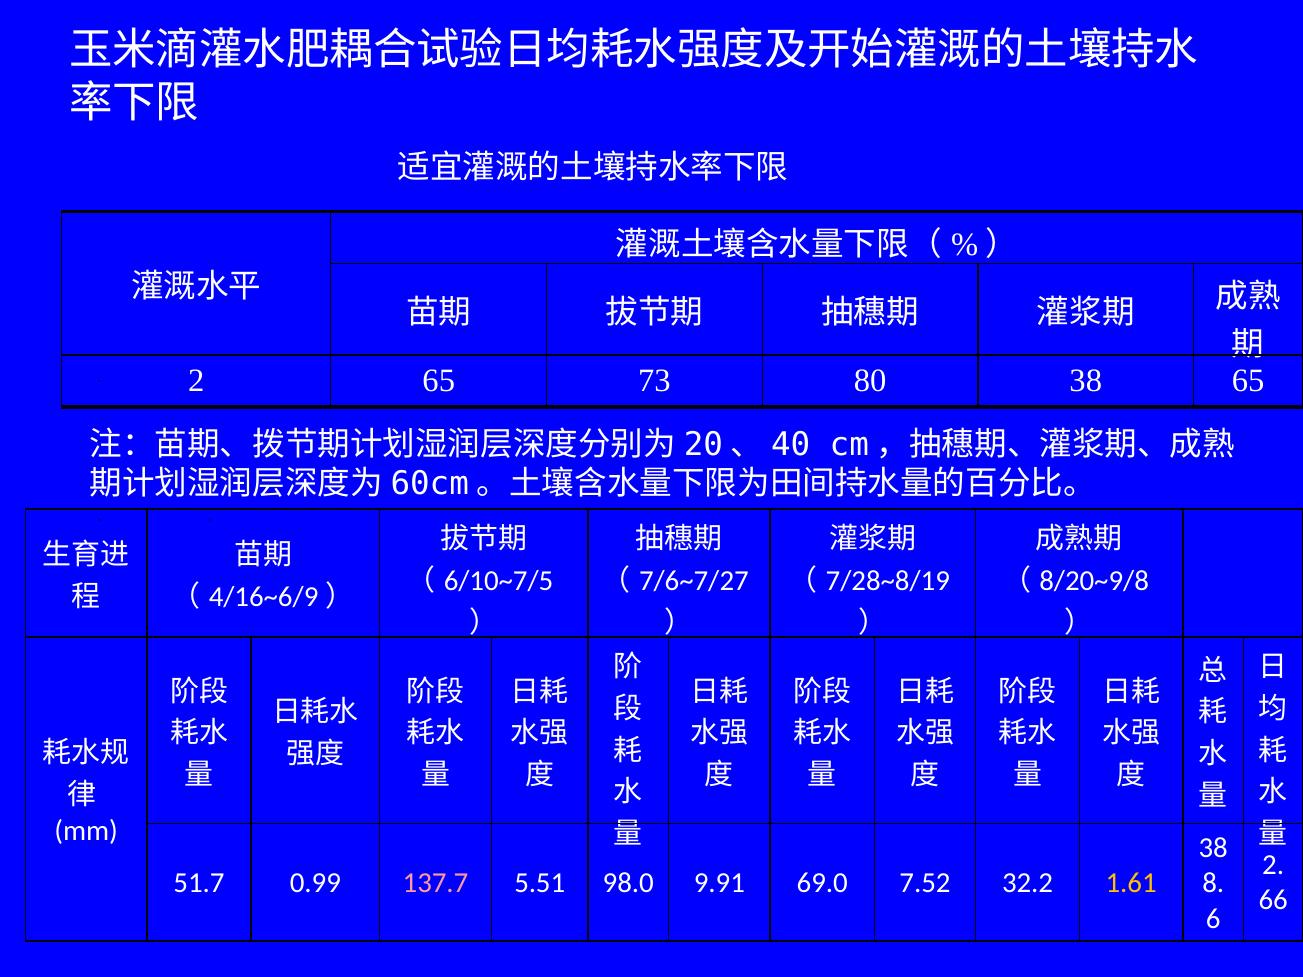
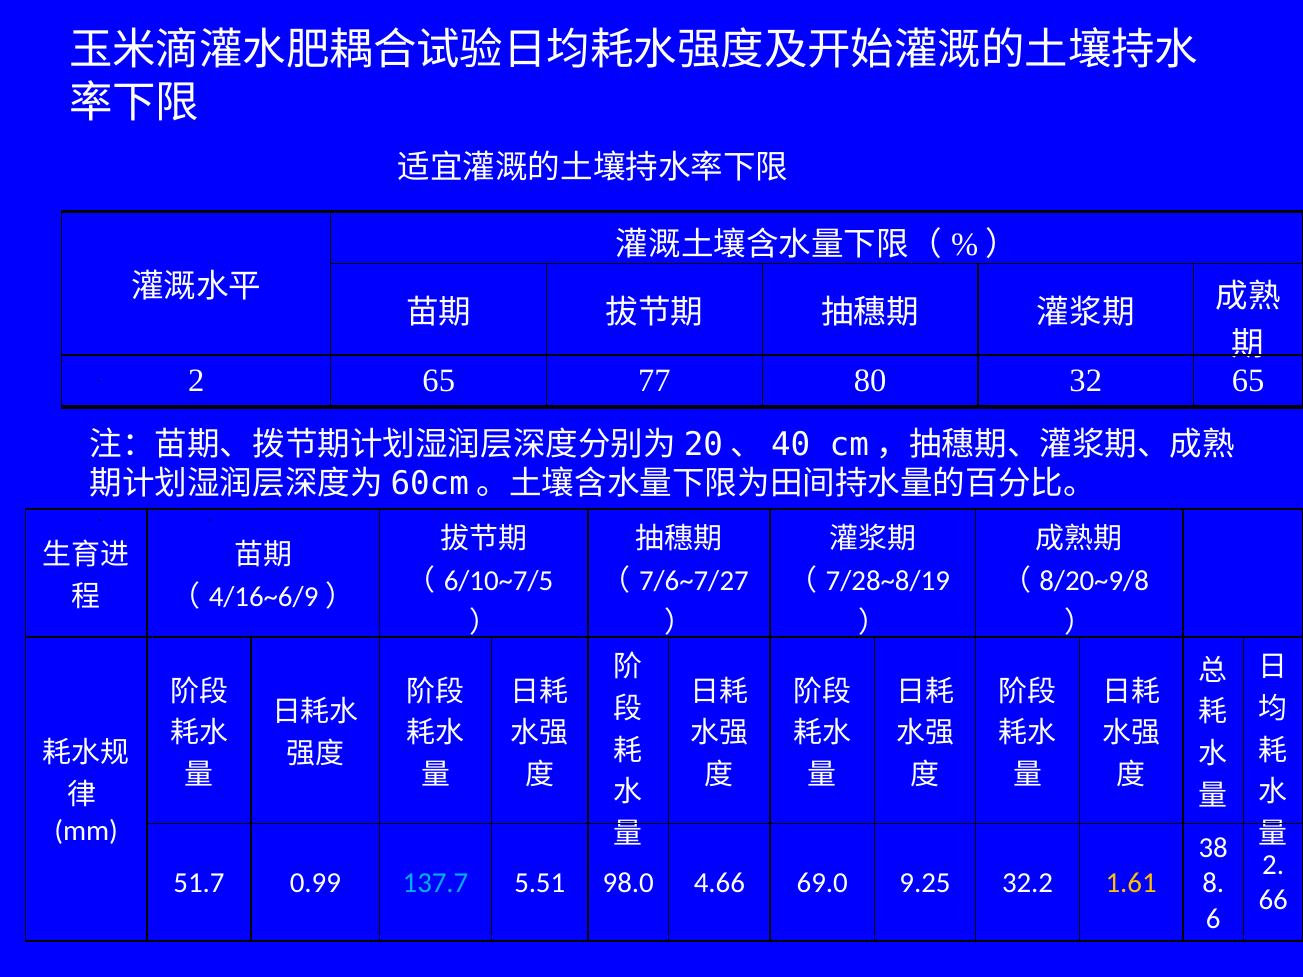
73: 73 -> 77 (654, 381)
80 38: 38 -> 32 (1086, 381)
137.7 colour: pink -> light blue (436, 883)
9.91: 9.91 -> 4.66 (719, 883)
7.52: 7.52 -> 9.25 (925, 883)
